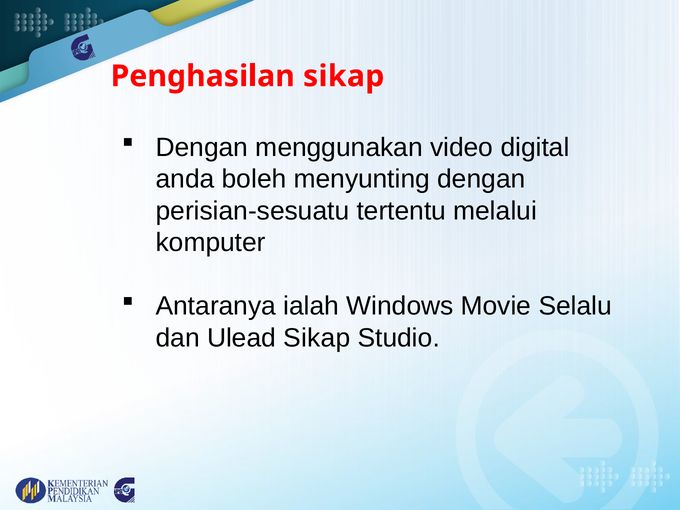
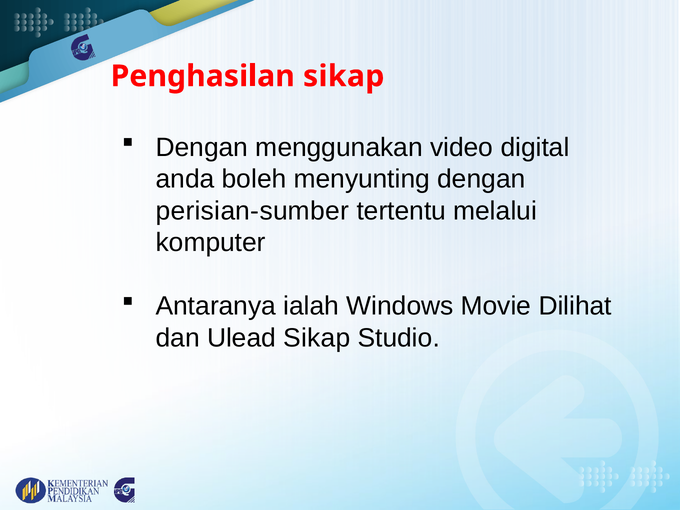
perisian-sesuatu: perisian-sesuatu -> perisian-sumber (252, 211)
Selalu: Selalu -> Dilihat (575, 306)
